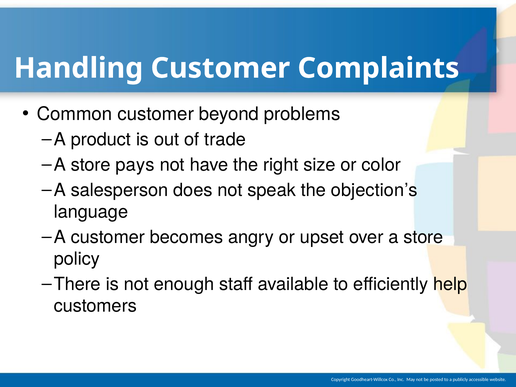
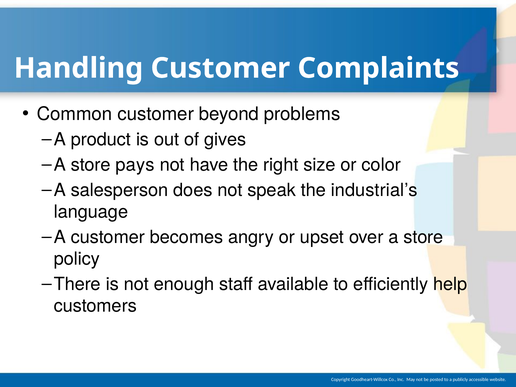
trade: trade -> gives (225, 140)
objection’s: objection’s -> industrial’s (374, 190)
